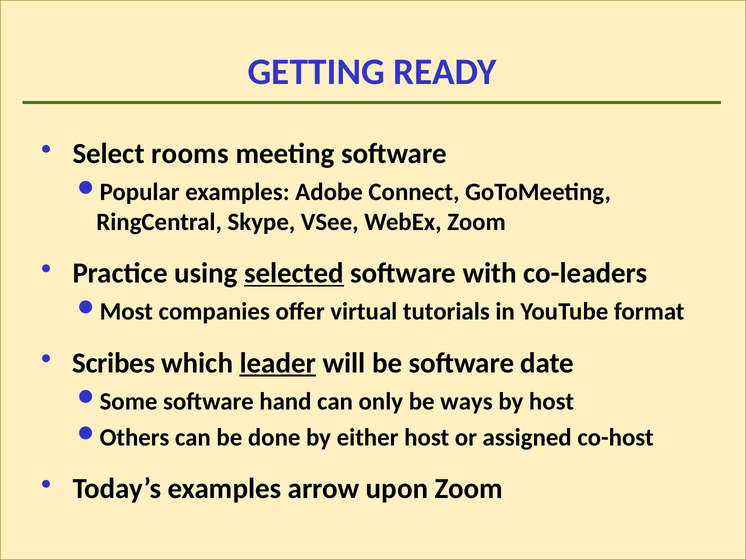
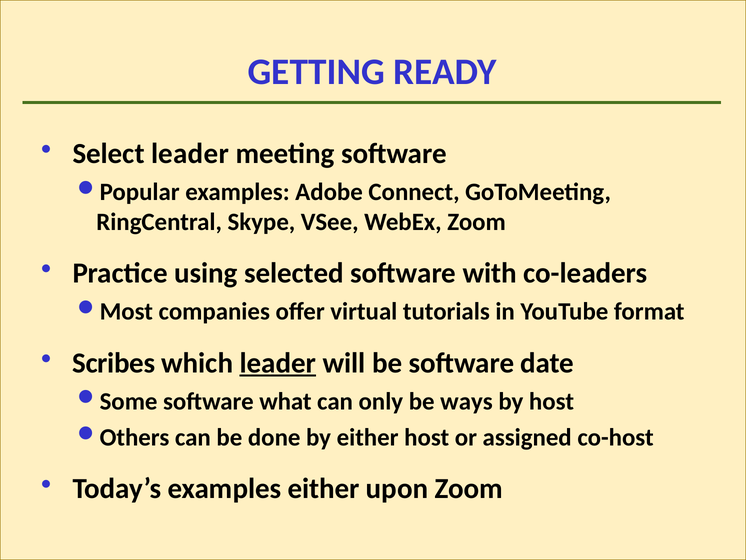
Select rooms: rooms -> leader (190, 154)
selected underline: present -> none (294, 273)
hand: hand -> what (285, 401)
examples arrow: arrow -> either (324, 488)
